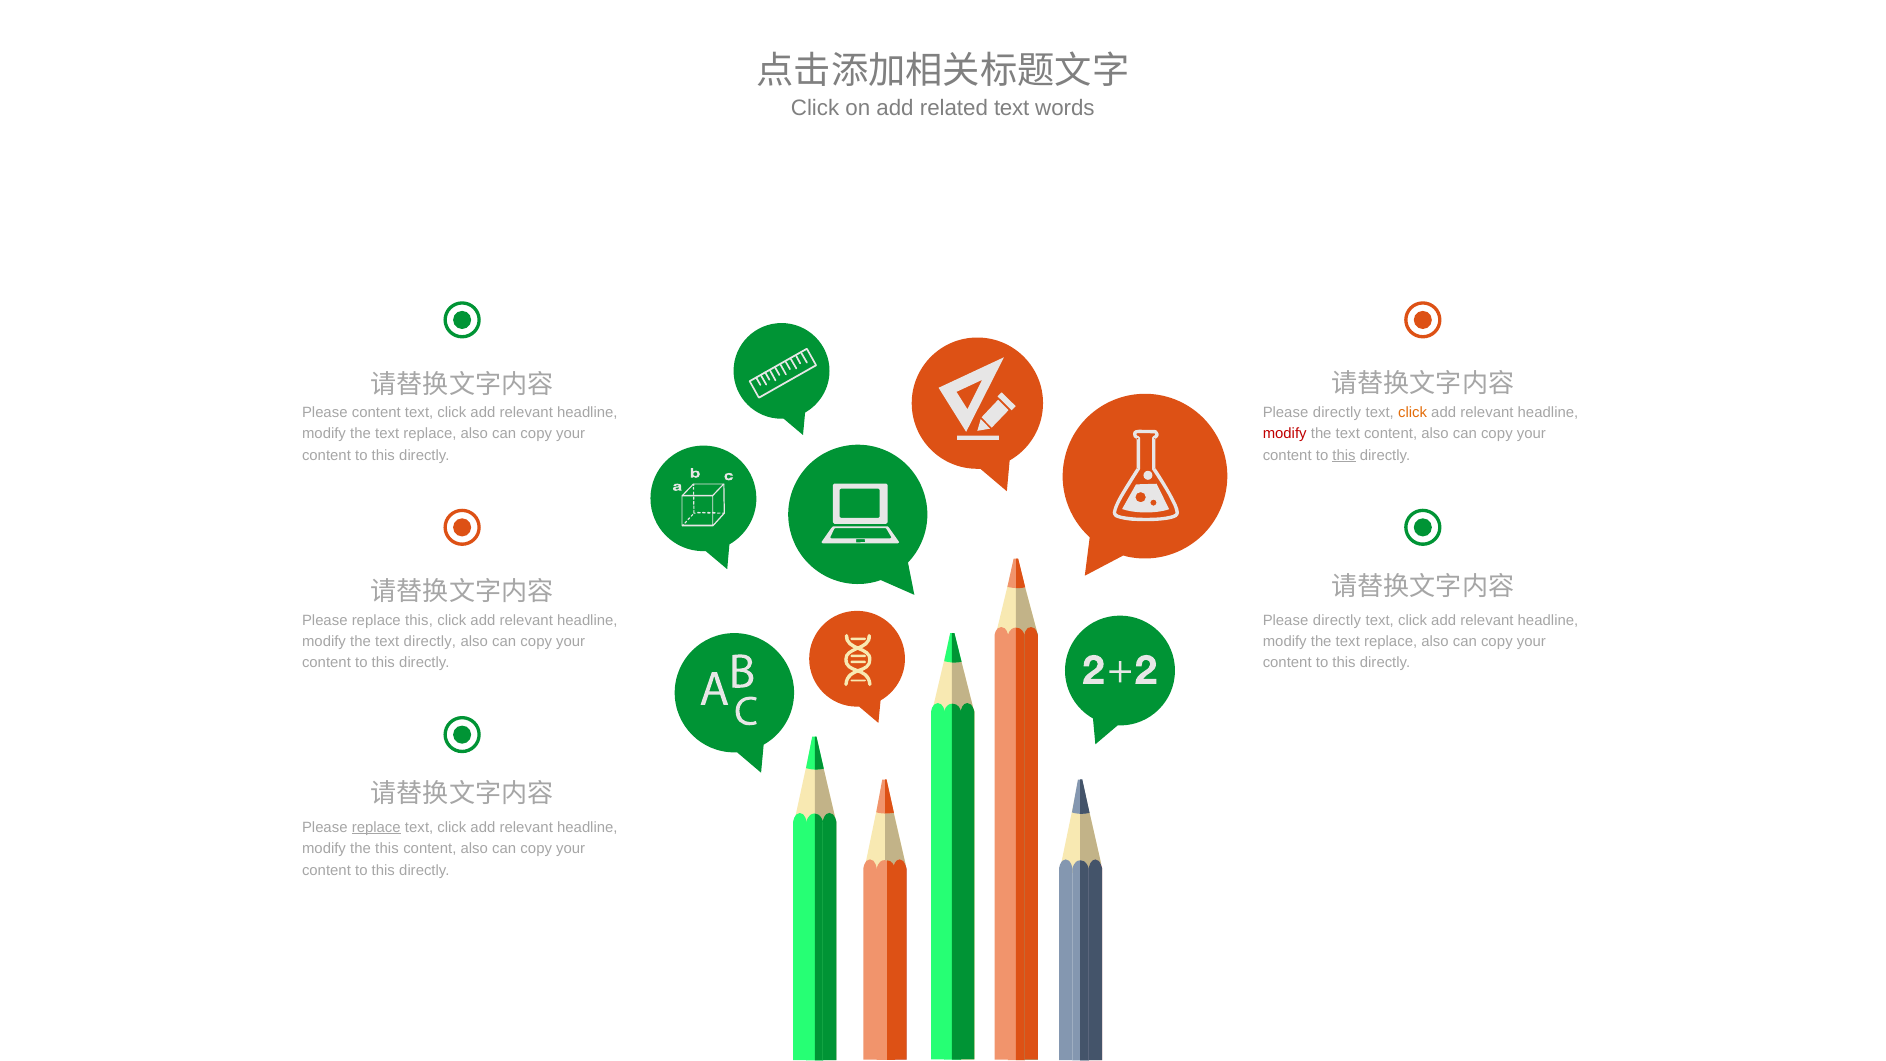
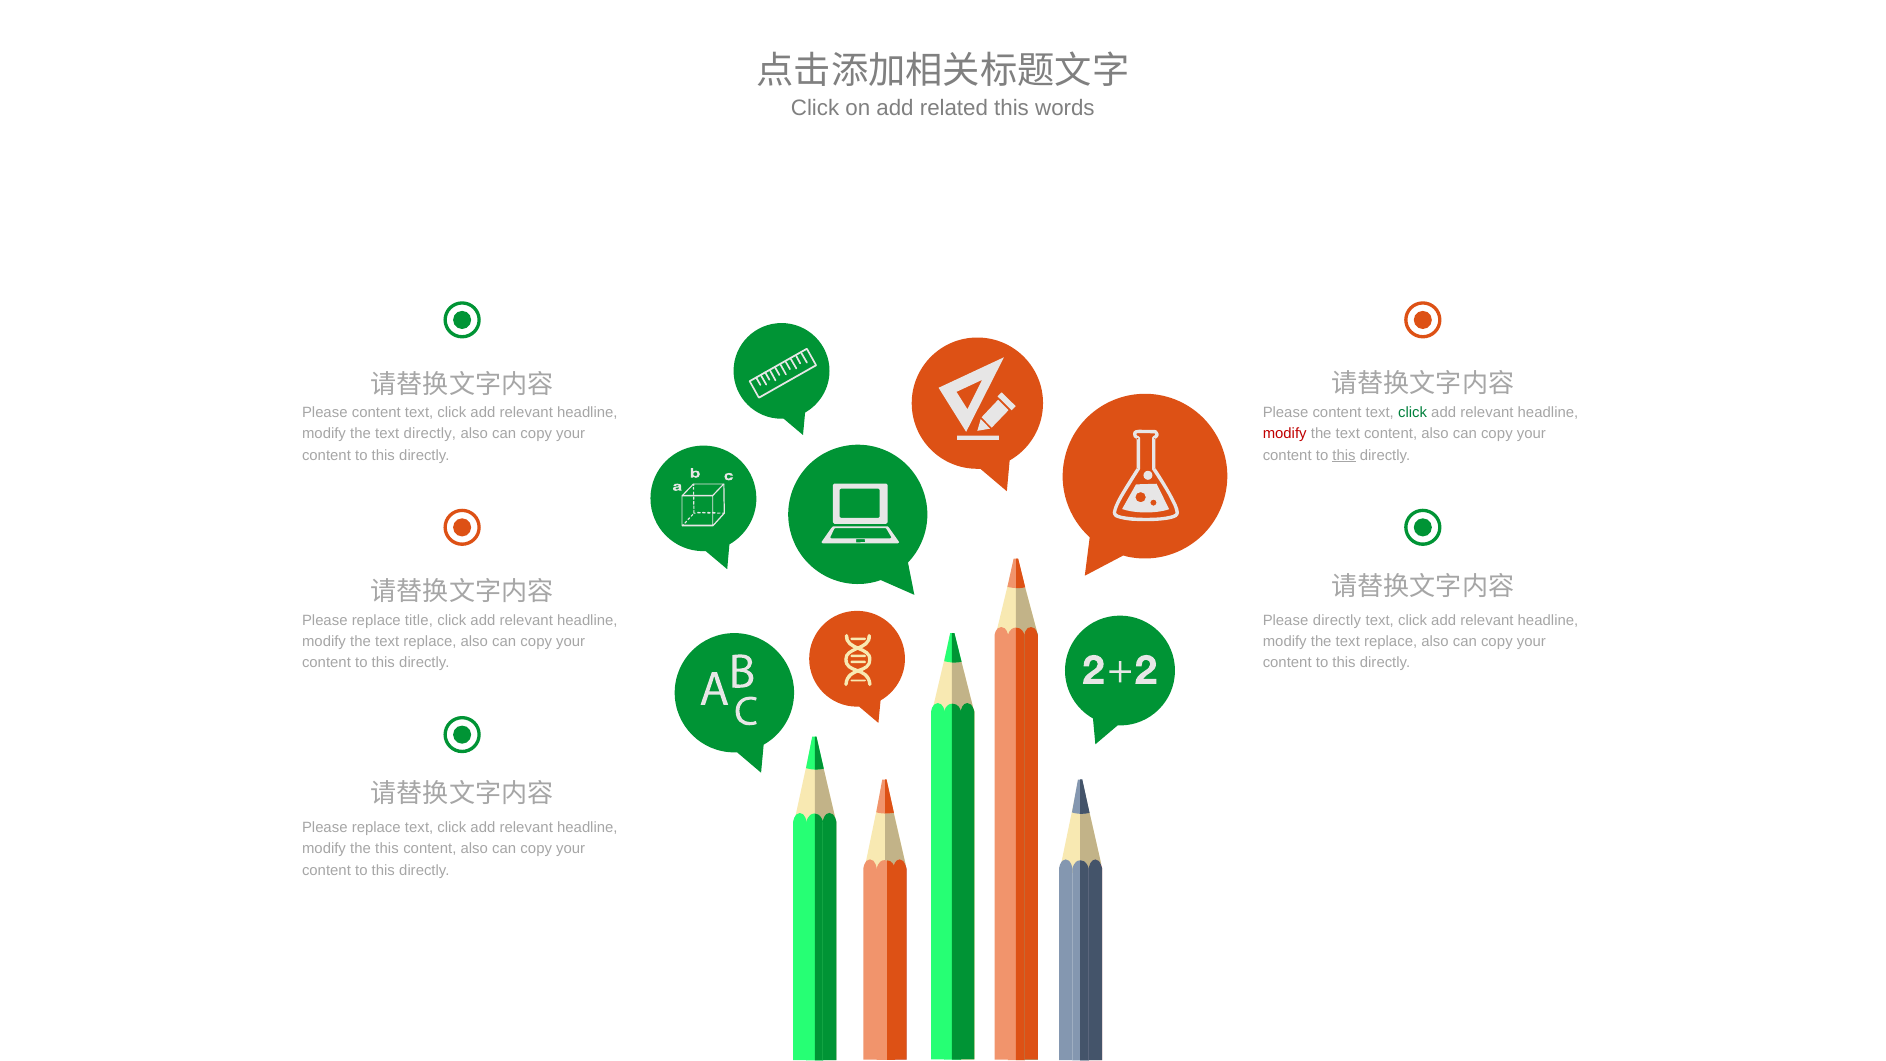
related text: text -> this (1012, 108)
directly: directly -> content (1337, 413)
click colour: orange -> green (1413, 413)
replace: replace -> directly (430, 434)
replace this: this -> title (419, 620)
directly: directly -> replace (430, 641)
replace underline: present -> none (376, 827)
